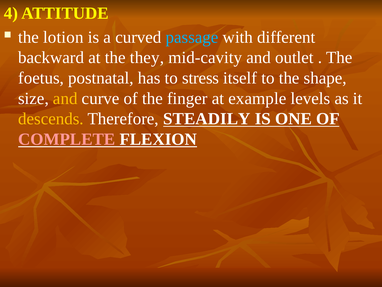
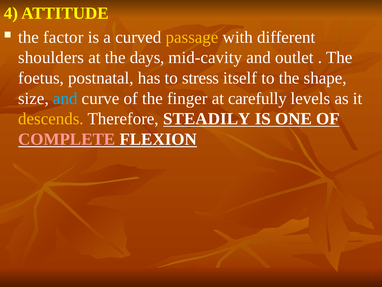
lotion: lotion -> factor (63, 37)
passage colour: light blue -> yellow (192, 37)
backward: backward -> shoulders (51, 57)
they: they -> days (147, 57)
and colour: yellow -> light blue (65, 98)
example: example -> carefully (257, 98)
